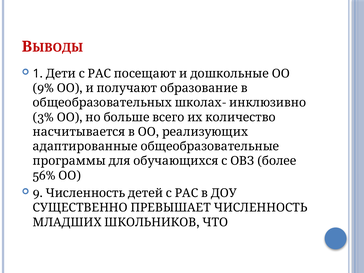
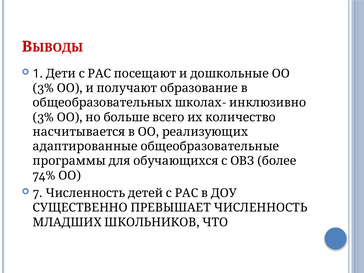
9%: 9% -> 3% (43, 88)
56%: 56% -> 74% (44, 176)
9: 9 -> 7 (38, 193)
